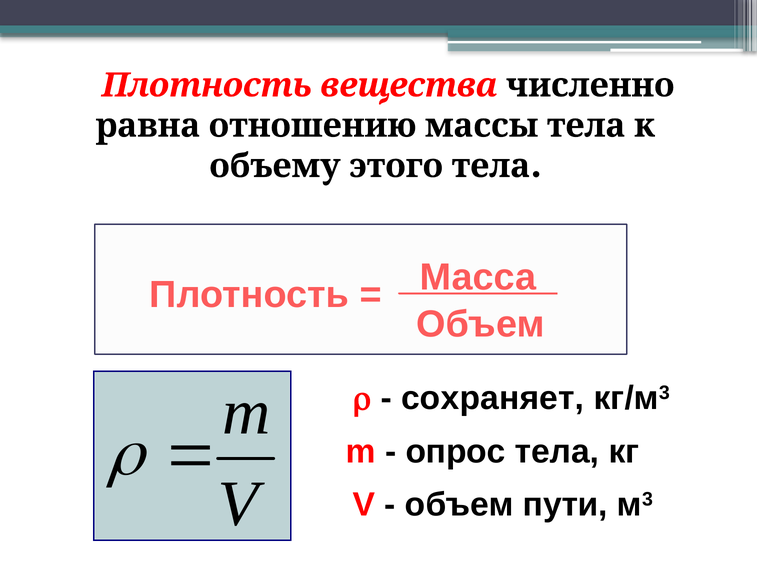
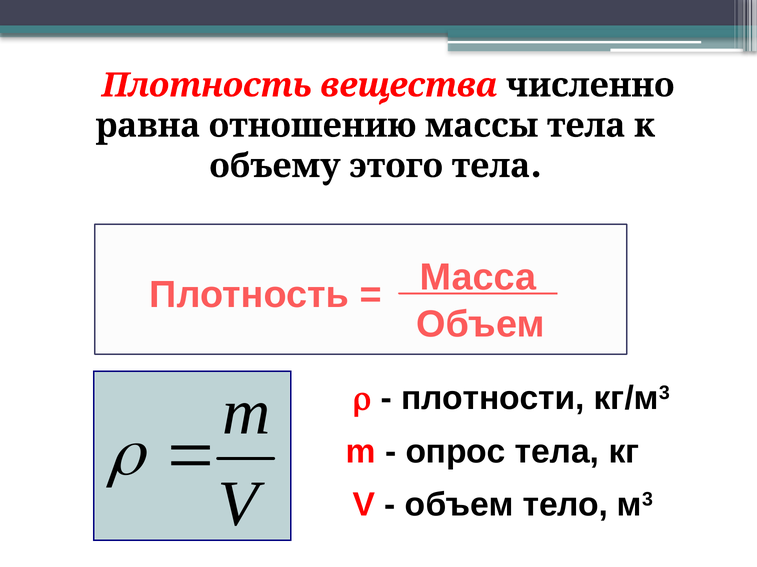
сохраняет: сохраняет -> плотности (493, 399)
пути: пути -> тело (565, 505)
